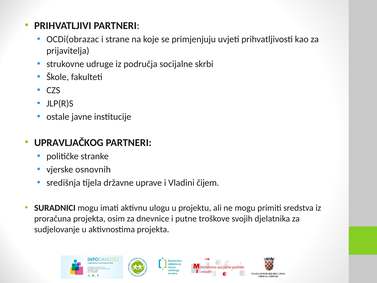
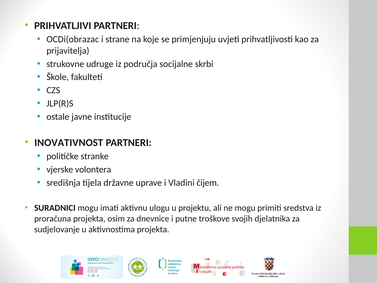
UPRAVLJAČKOG: UPRAVLJAČKOG -> INOVATIVNOST (69, 142)
osnovnih: osnovnih -> volontera (93, 169)
